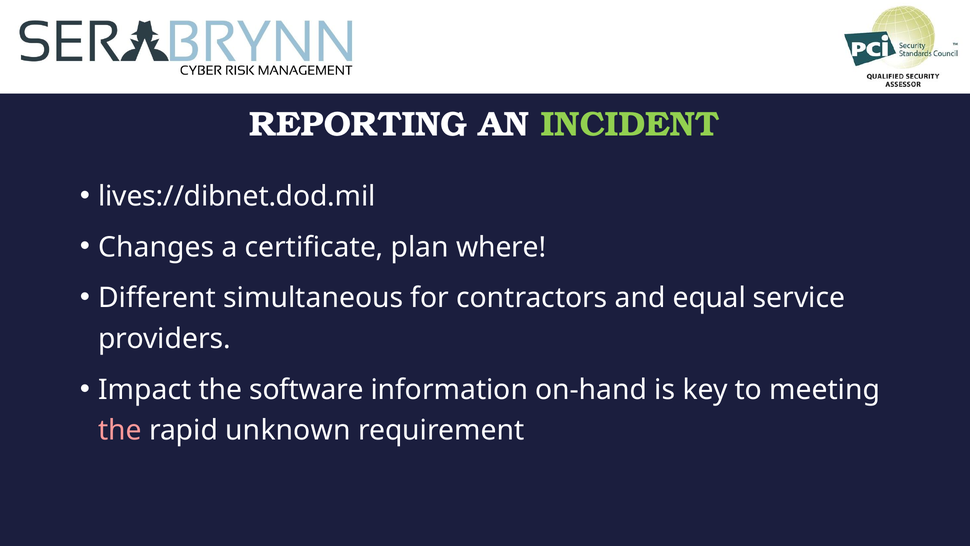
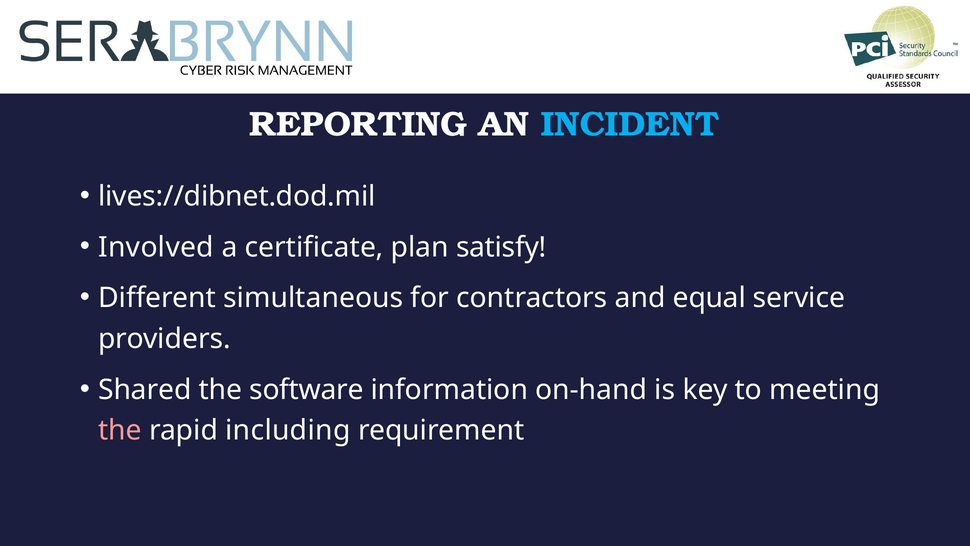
INCIDENT colour: light green -> light blue (630, 124)
Changes: Changes -> Involved (156, 247)
where: where -> satisfy (501, 247)
Impact: Impact -> Shared (145, 389)
unknown: unknown -> including (288, 430)
